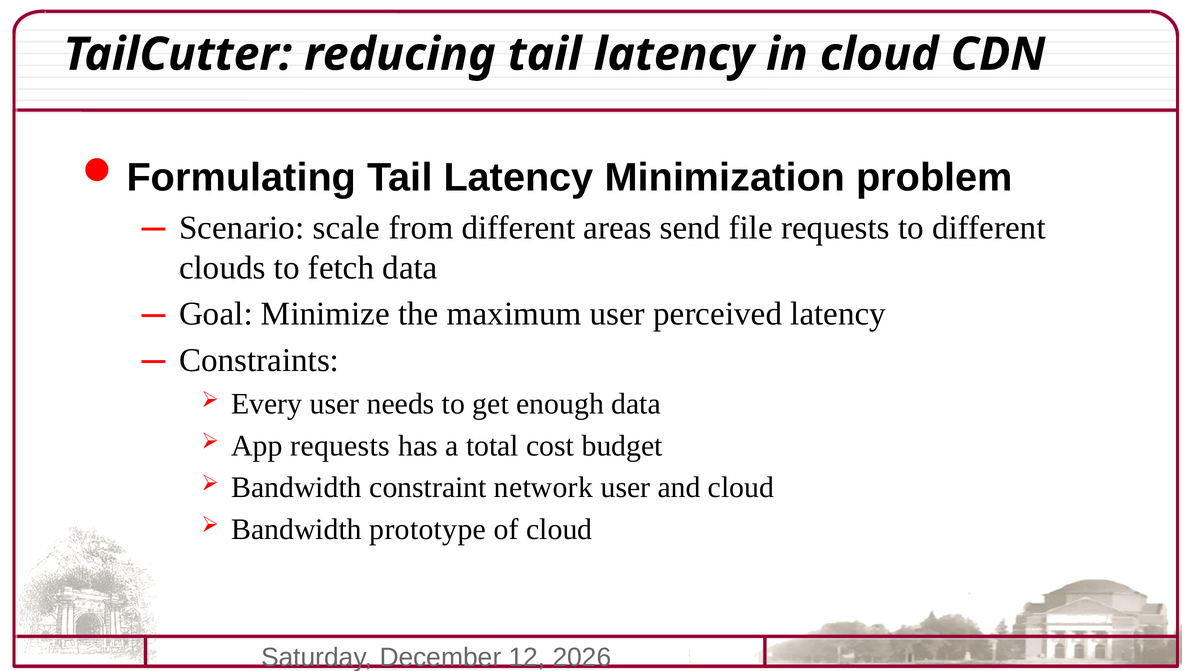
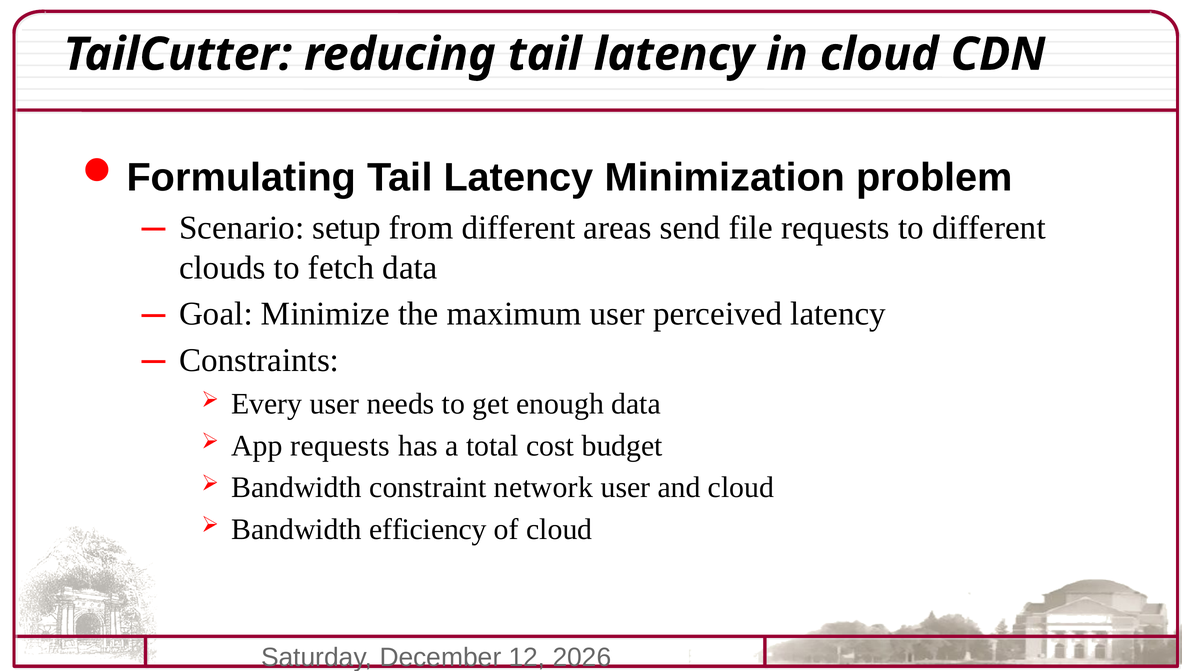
scale: scale -> setup (347, 228)
prototype: prototype -> efficiency (428, 529)
